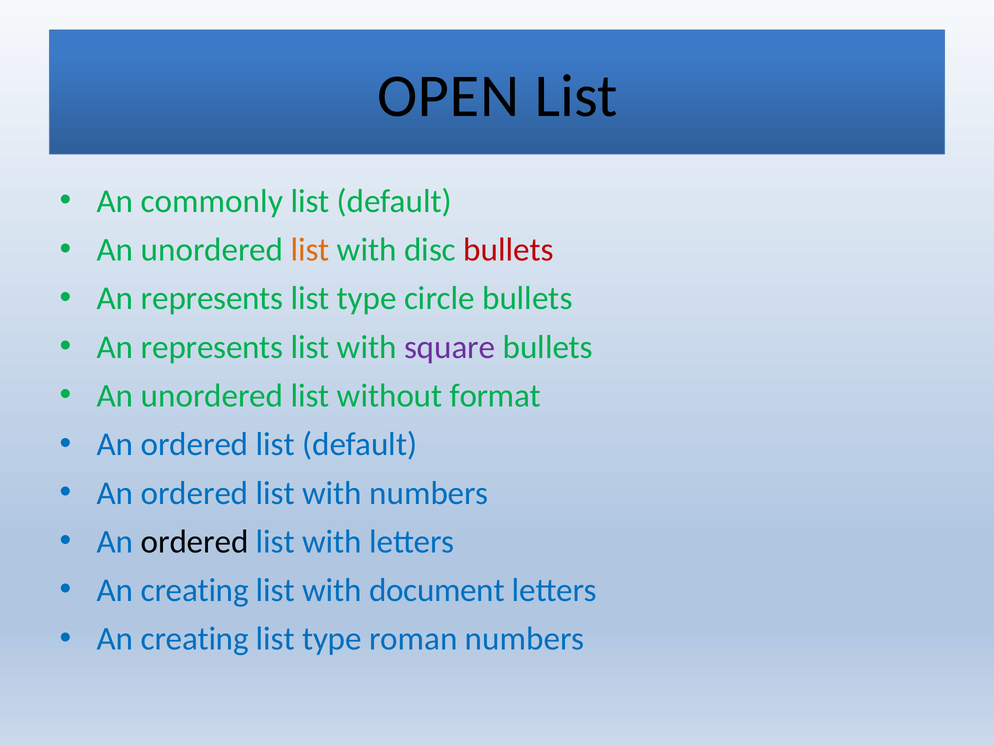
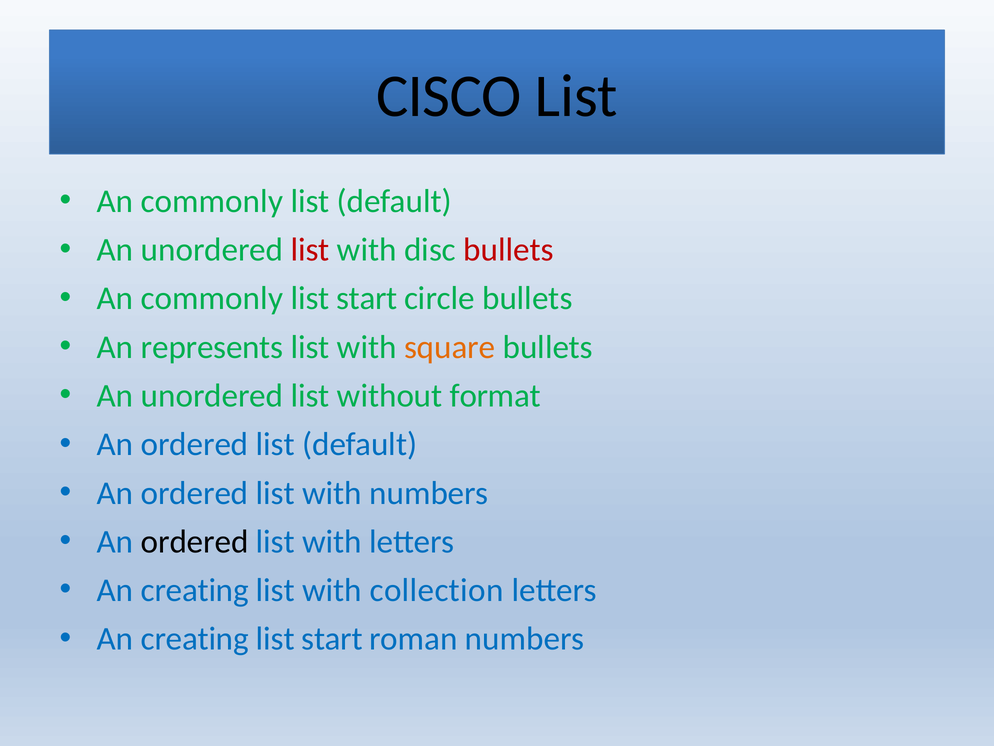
OPEN: OPEN -> CISCO (449, 96)
list colour: orange -> red (310, 250)
represents: represents -> commonly (212, 298)
type: type -> start (367, 298)
square colour: purple -> orange (450, 347)
document: document -> collection (437, 590)
type: type -> start (332, 639)
